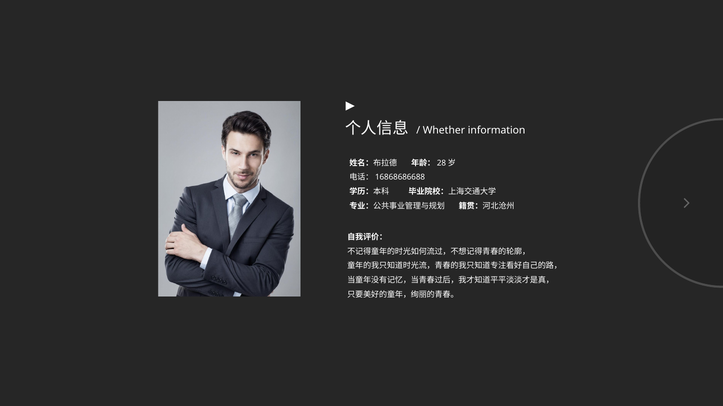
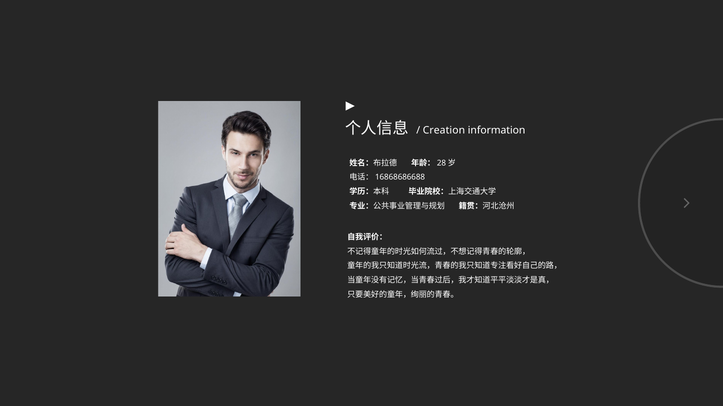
Whether: Whether -> Creation (444, 131)
